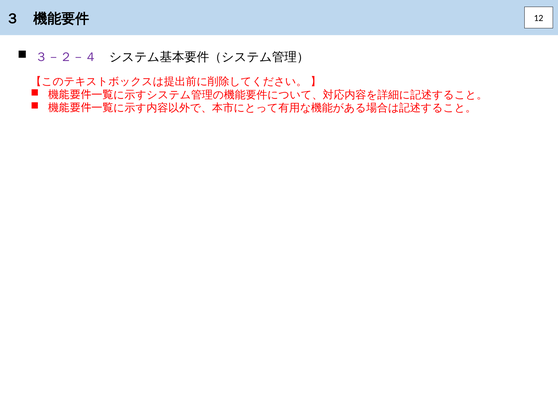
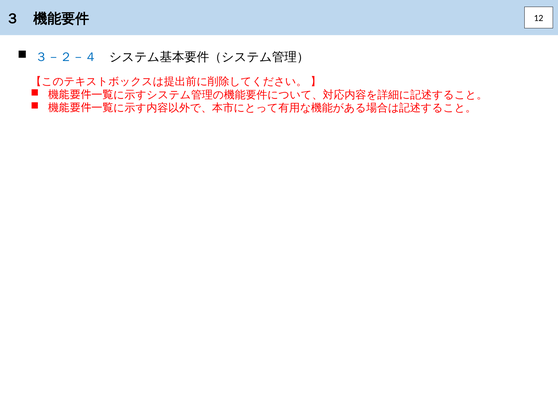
３－２－４ colour: purple -> blue (66, 57)
